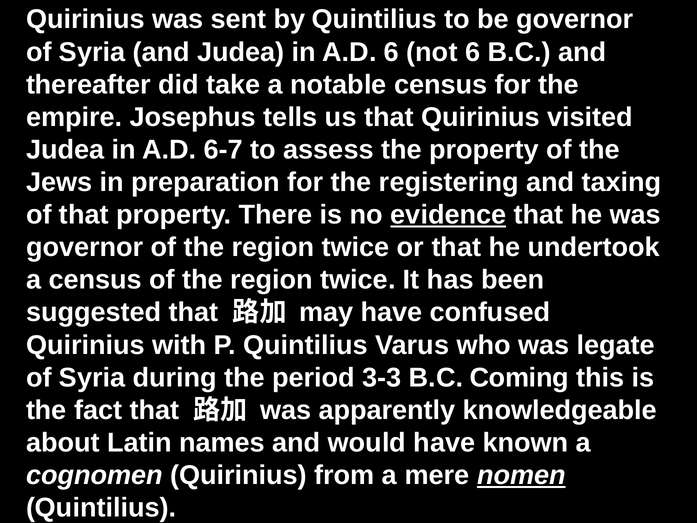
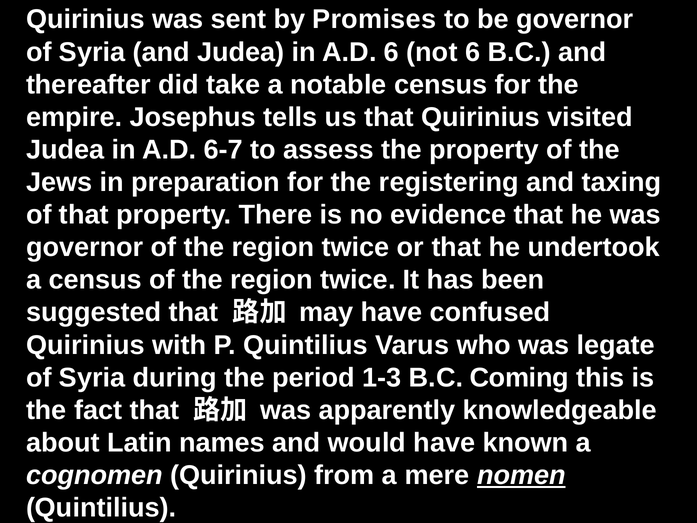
by Quintilius: Quintilius -> Promises (374, 19)
evidence underline: present -> none (448, 215)
3-3: 3-3 -> 1-3 (382, 377)
